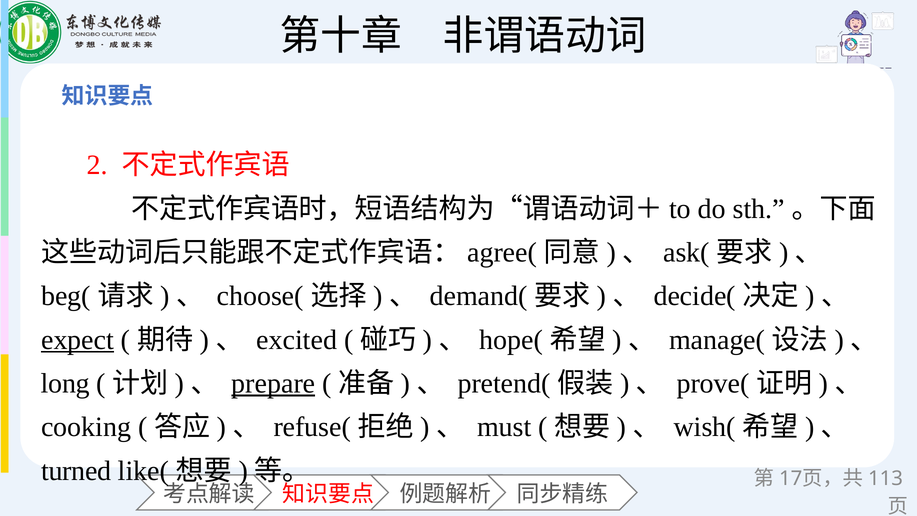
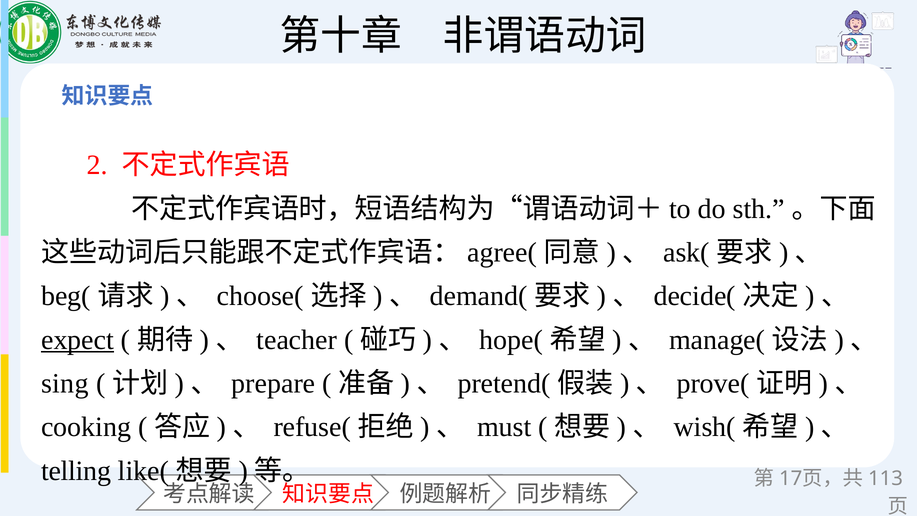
excited: excited -> teacher (297, 340)
long: long -> sing (65, 383)
prepare underline: present -> none (273, 383)
turned: turned -> telling (76, 471)
